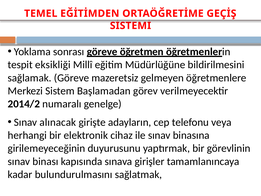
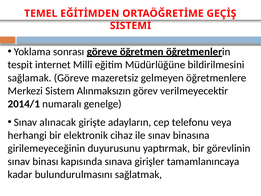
eksikliği: eksikliği -> internet (53, 65)
Başlamadan: Başlamadan -> Alınmaksızın (104, 91)
2014/2: 2014/2 -> 2014/1 (24, 104)
